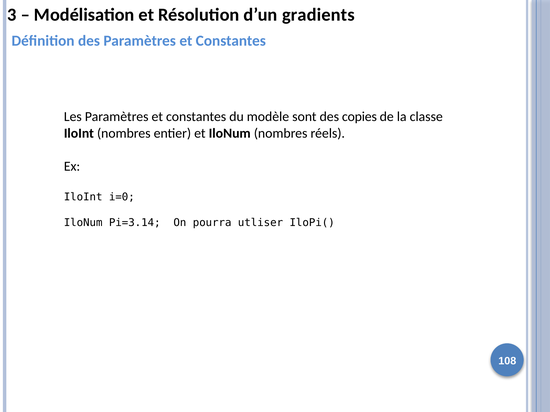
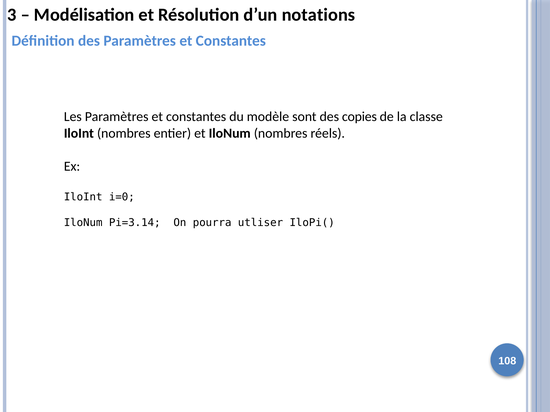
gradients: gradients -> notations (318, 15)
